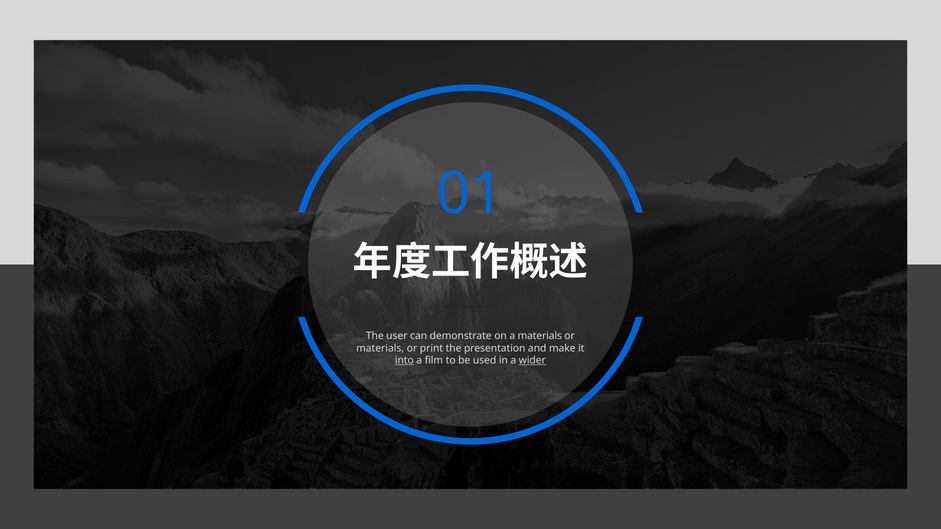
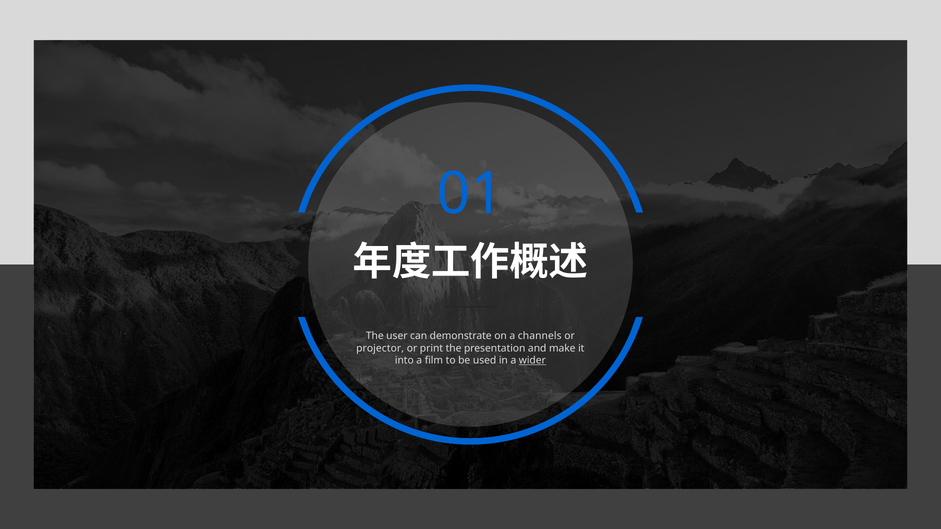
a materials: materials -> channels (540, 336)
materials: materials -> projector (380, 348)
into underline: present -> none (404, 361)
